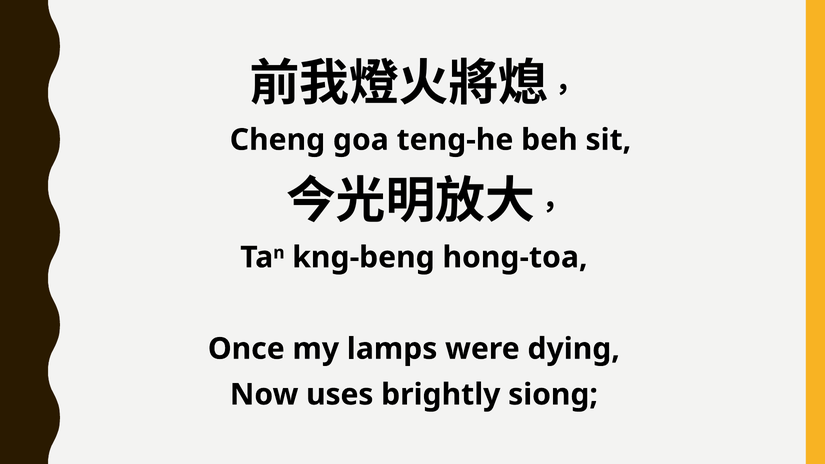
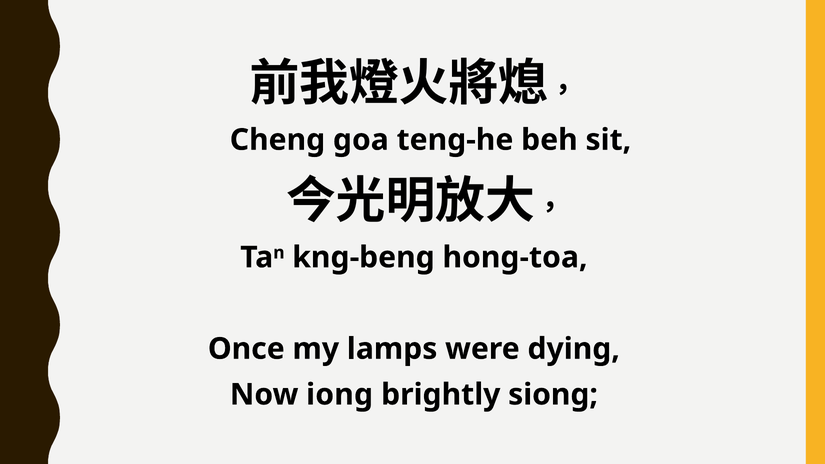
uses: uses -> iong (340, 395)
